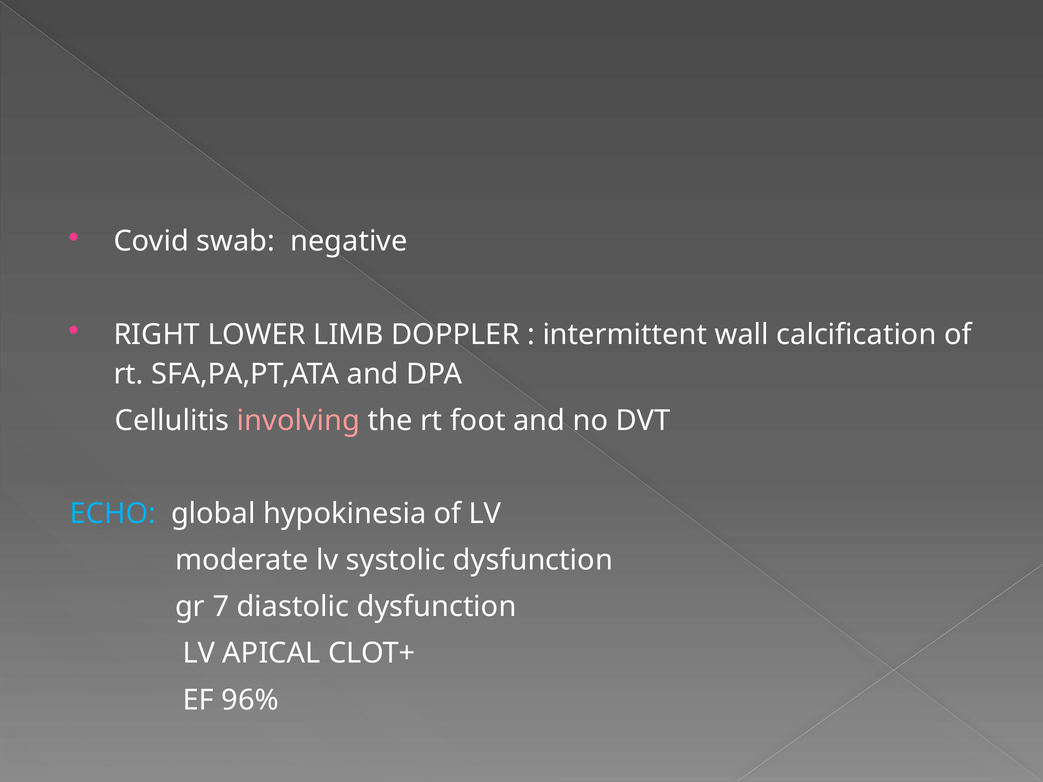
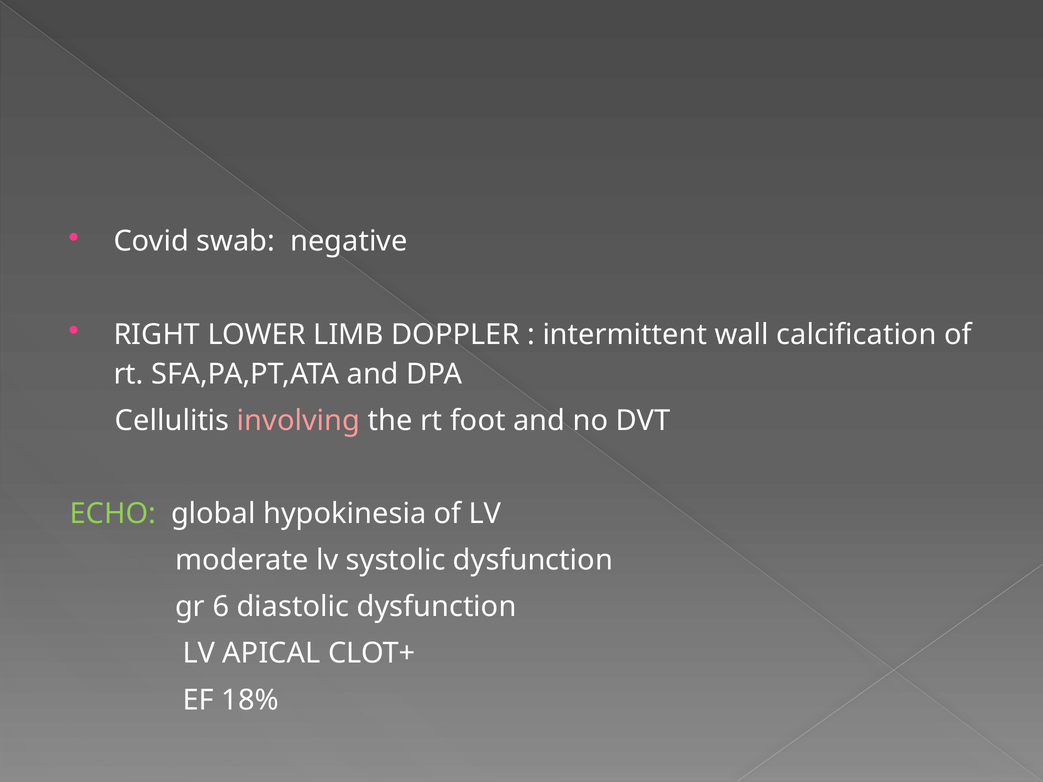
ECHO colour: light blue -> light green (113, 514)
7: 7 -> 6 (221, 607)
96%: 96% -> 18% (250, 700)
